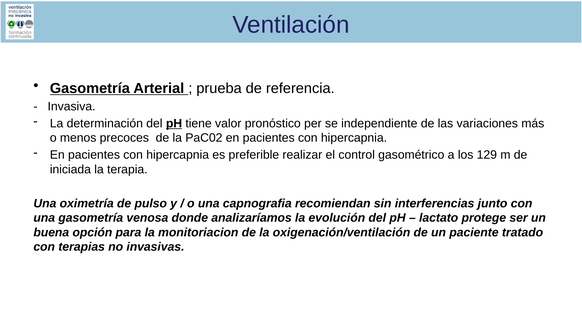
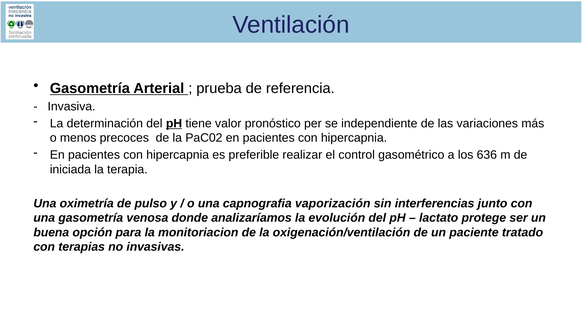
129: 129 -> 636 (487, 155)
recomiendan: recomiendan -> vaporización (333, 204)
